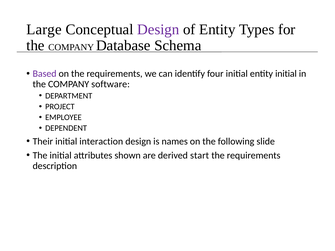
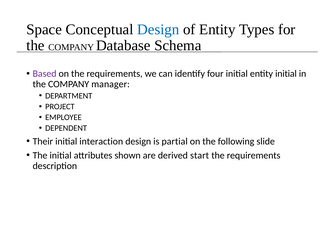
Large: Large -> Space (44, 30)
Design colour: purple -> blue (158, 30)
software: software -> manager (111, 84)
names: names -> partial (175, 142)
